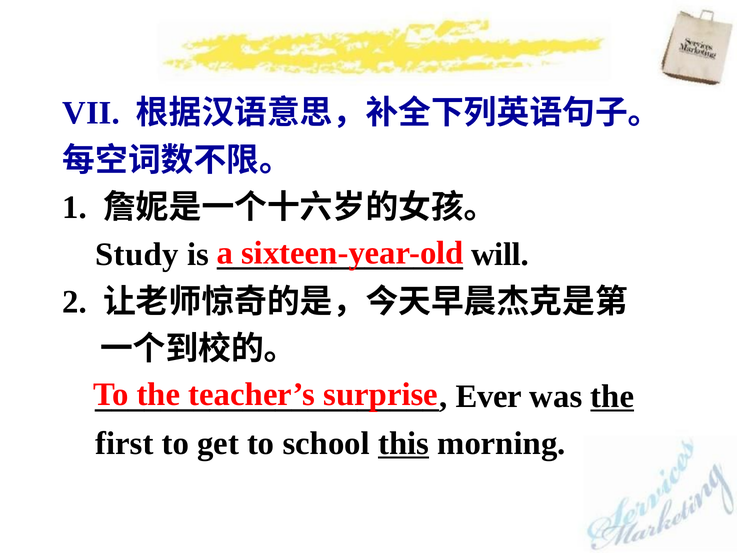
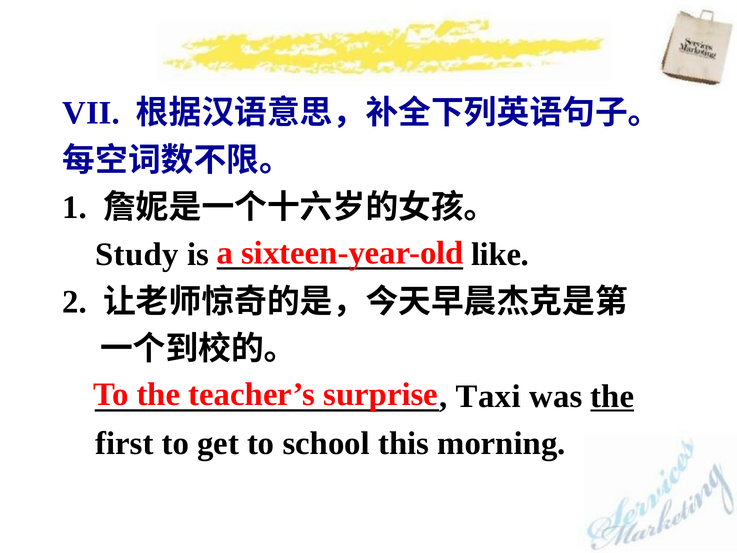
will: will -> like (500, 255)
Ever: Ever -> Taxi (488, 396)
this underline: present -> none (404, 443)
